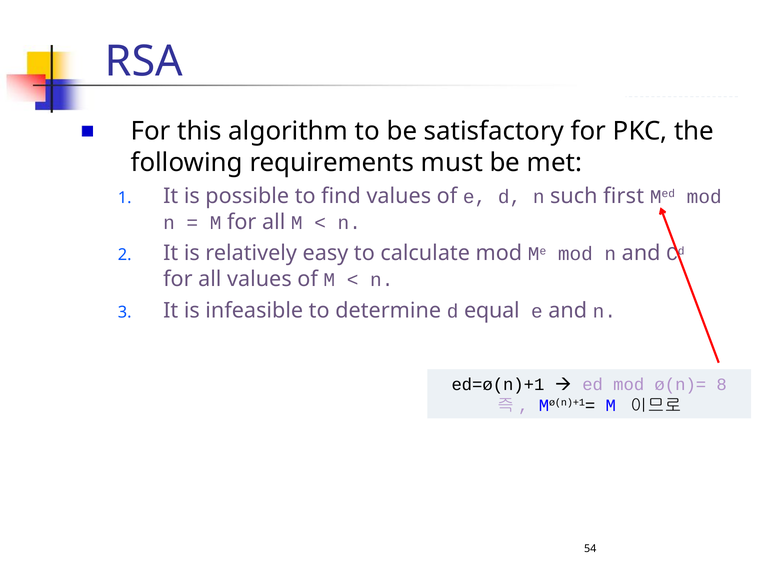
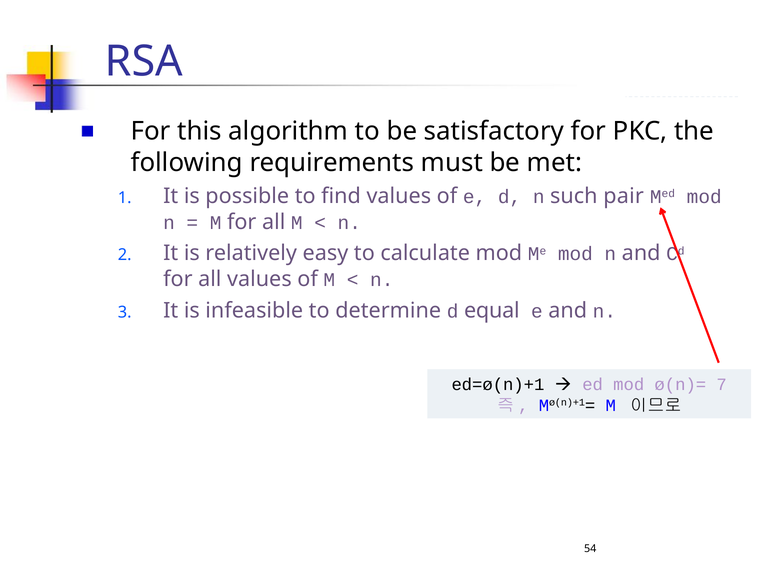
first: first -> pair (624, 196)
8: 8 -> 7 (722, 384)
